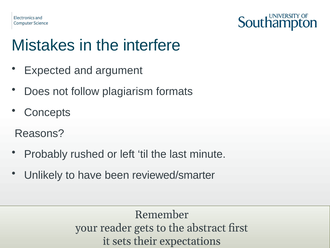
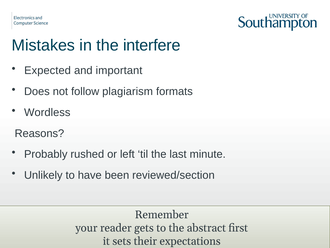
argument: argument -> important (119, 70)
Concepts: Concepts -> Wordless (47, 112)
reviewed/smarter: reviewed/smarter -> reviewed/section (173, 175)
